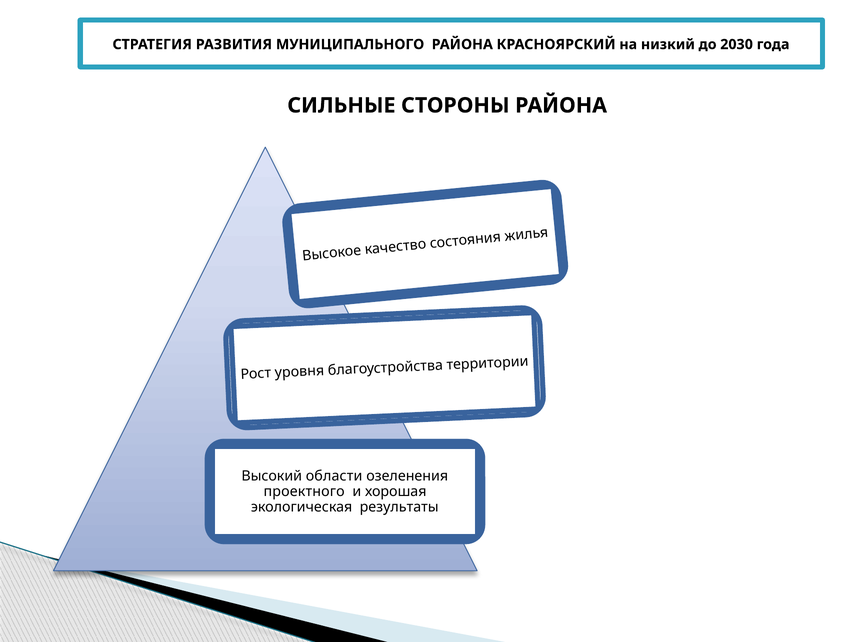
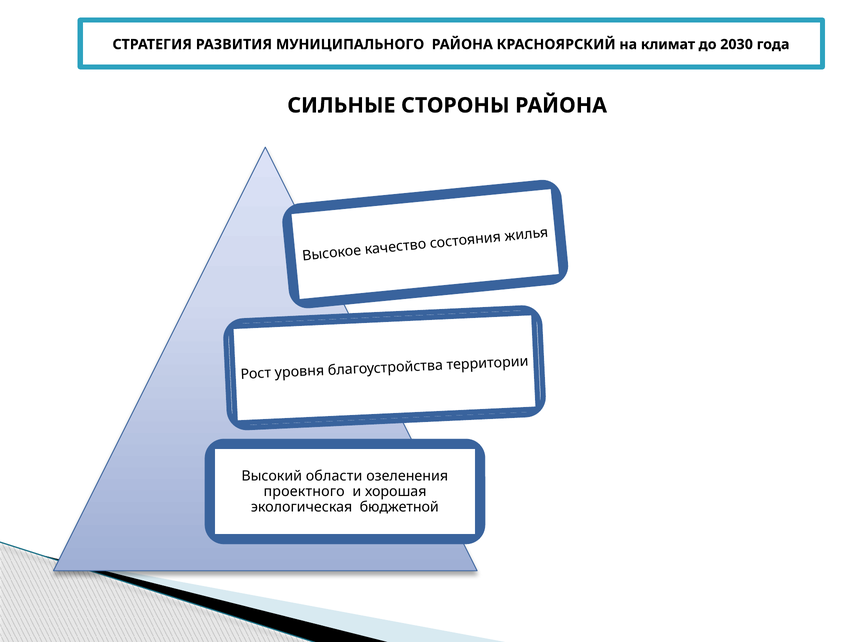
низкий: низкий -> климат (668, 44)
результаты: результаты -> бюджетной (399, 507)
